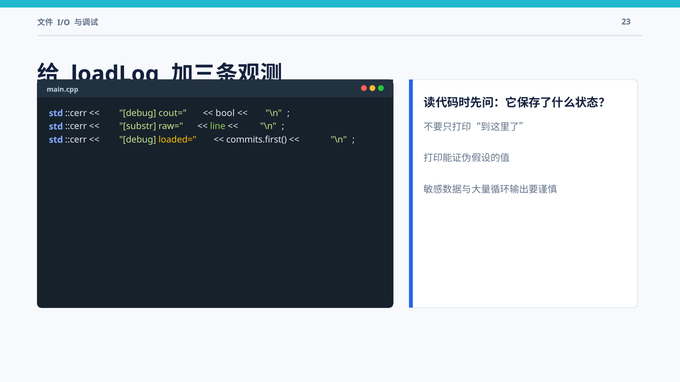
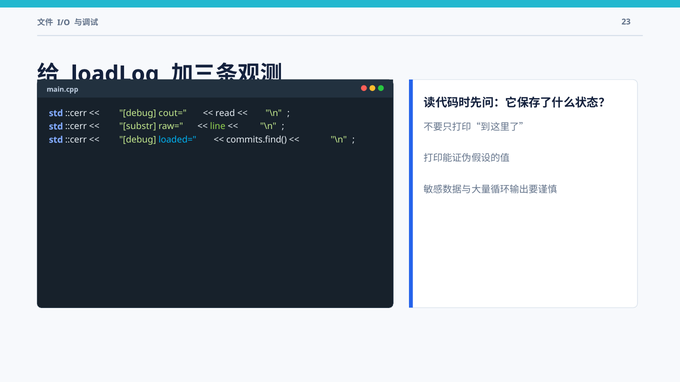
bool: bool -> read (225, 113)
loaded= colour: yellow -> light blue (177, 140)
commits.first(: commits.first( -> commits.find( (257, 140)
